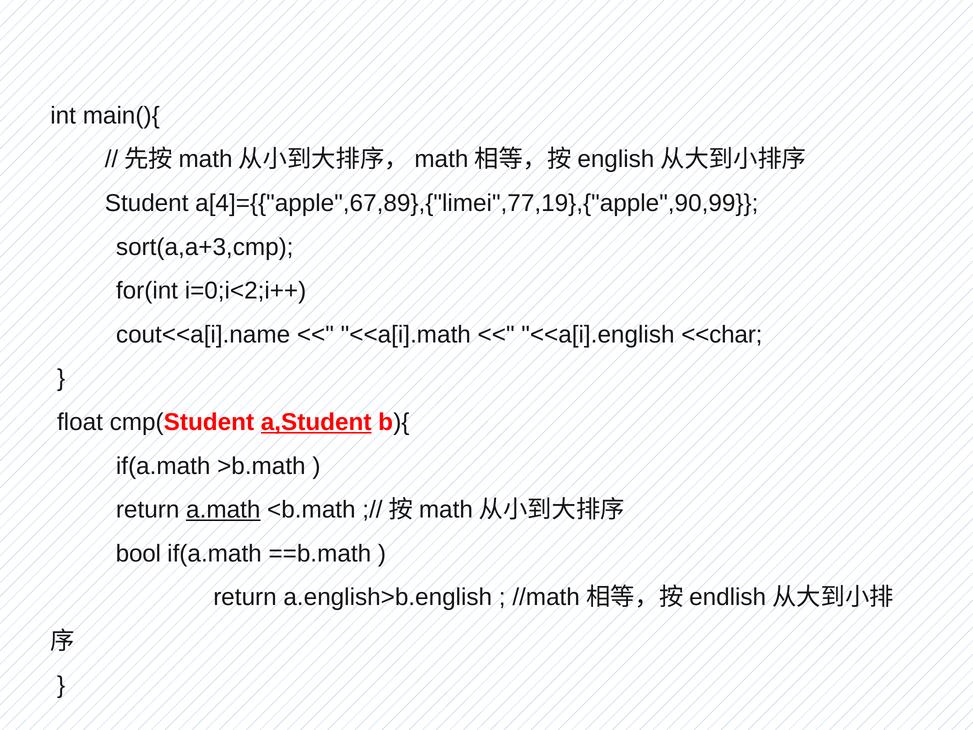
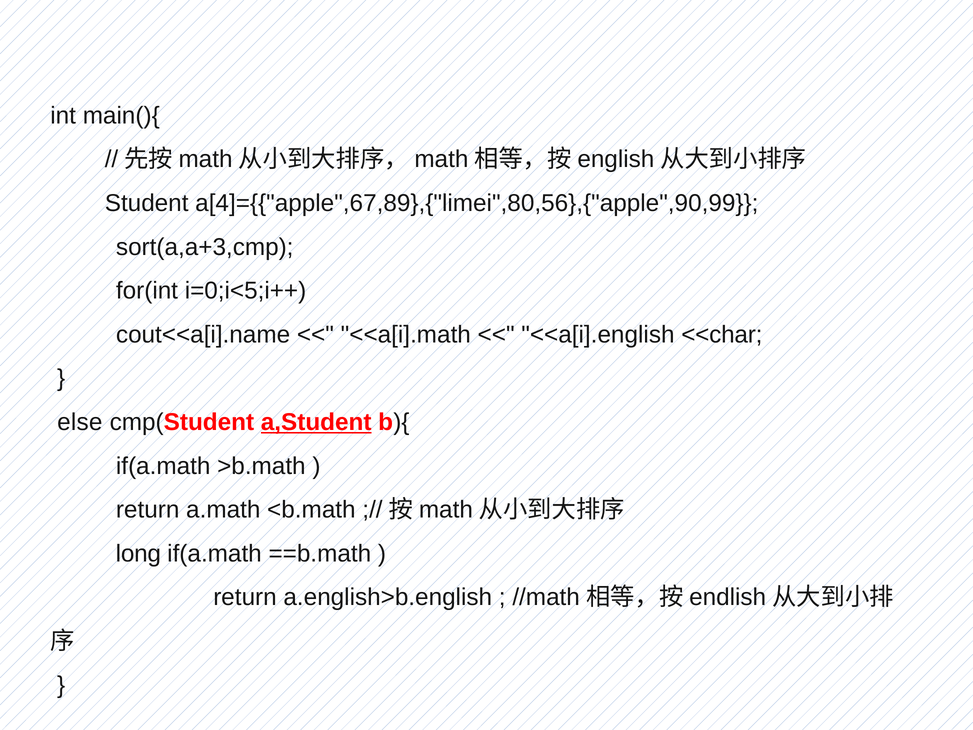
a[4]={{"apple",67,89},{"limei",77,19},{"apple",90,99: a[4]={{"apple",67,89},{"limei",77,19},{"apple",90,99 -> a[4]={{"apple",67,89},{"limei",80,56},{"apple",90,99 (477, 203)
i=0;i<2;i++: i=0;i<2;i++ -> i=0;i<5;i++ (246, 291)
float: float -> else (80, 422)
a.math underline: present -> none (223, 510)
bool: bool -> long (138, 553)
